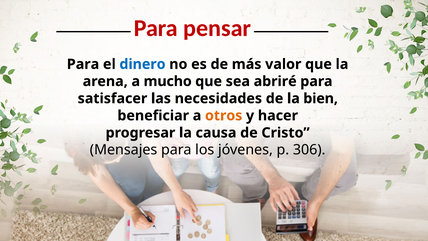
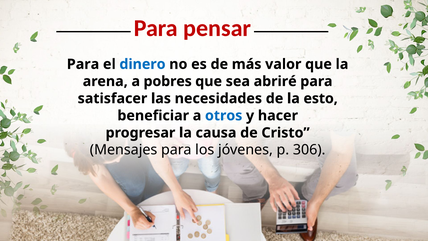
mucho: mucho -> pobres (168, 81)
bien: bien -> esto (321, 98)
otros colour: orange -> blue (224, 116)
